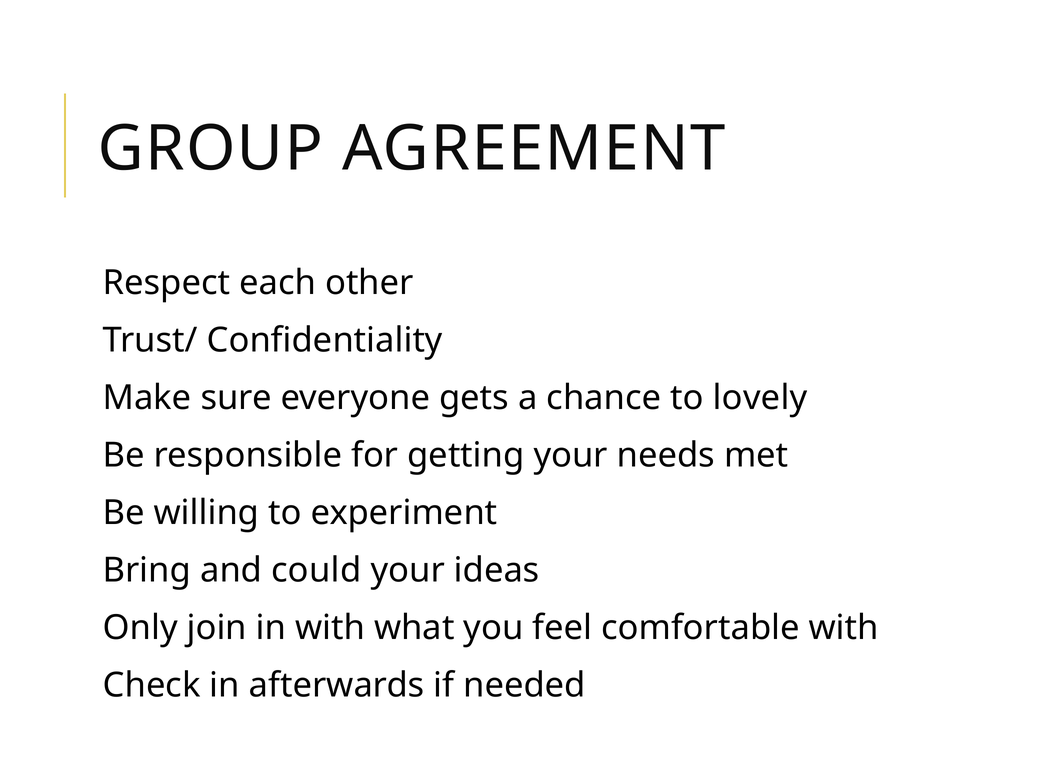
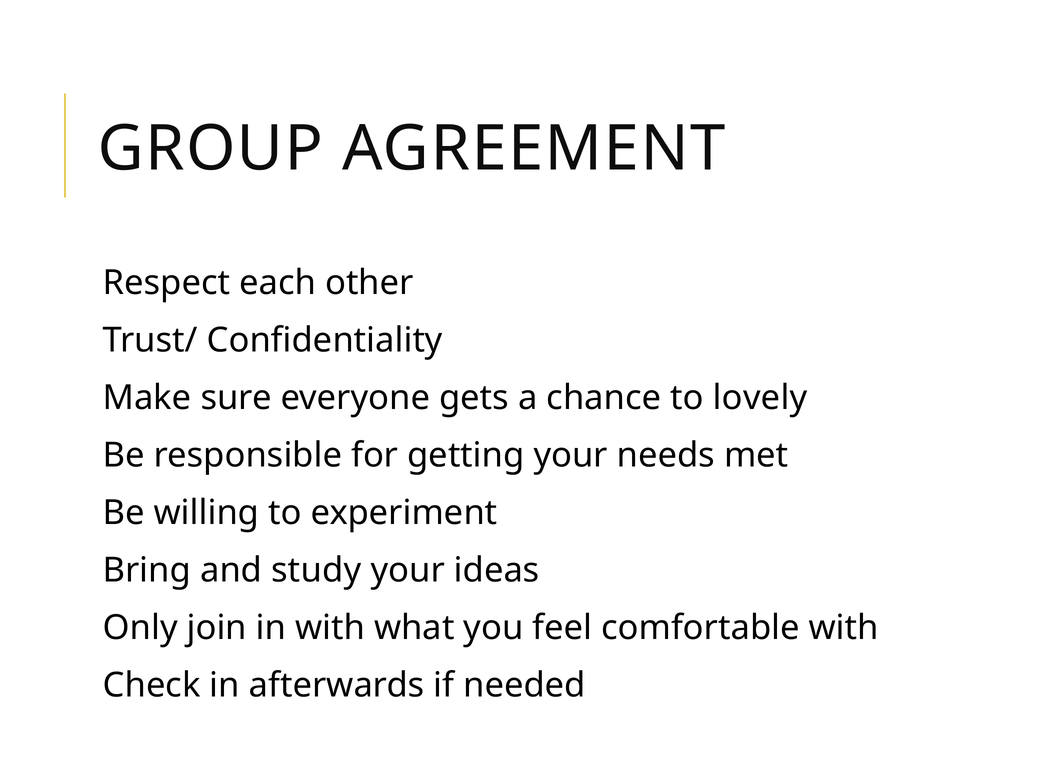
could: could -> study (316, 571)
